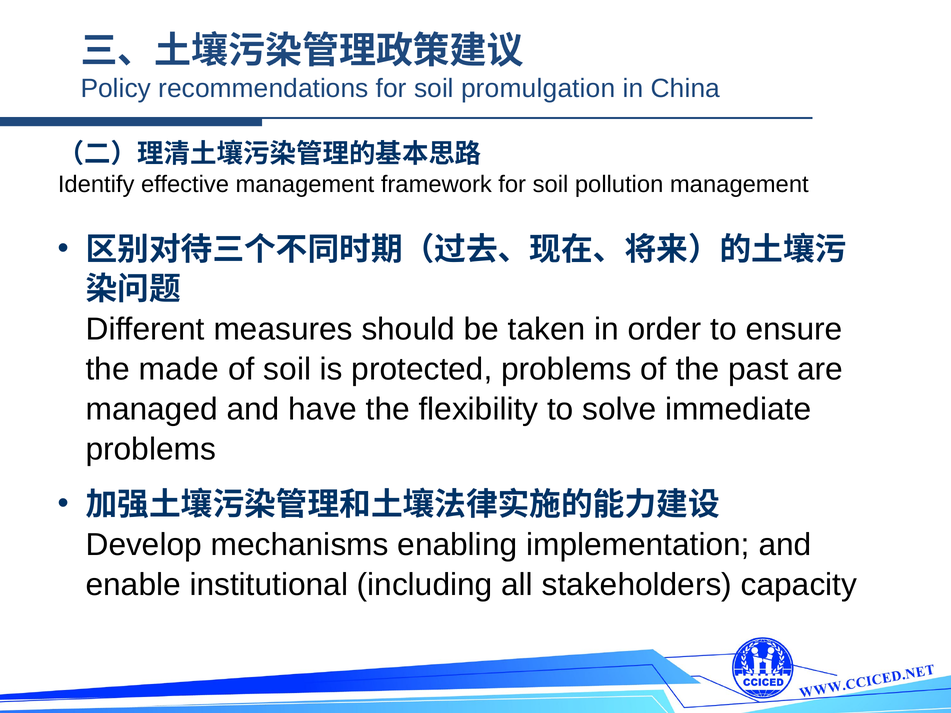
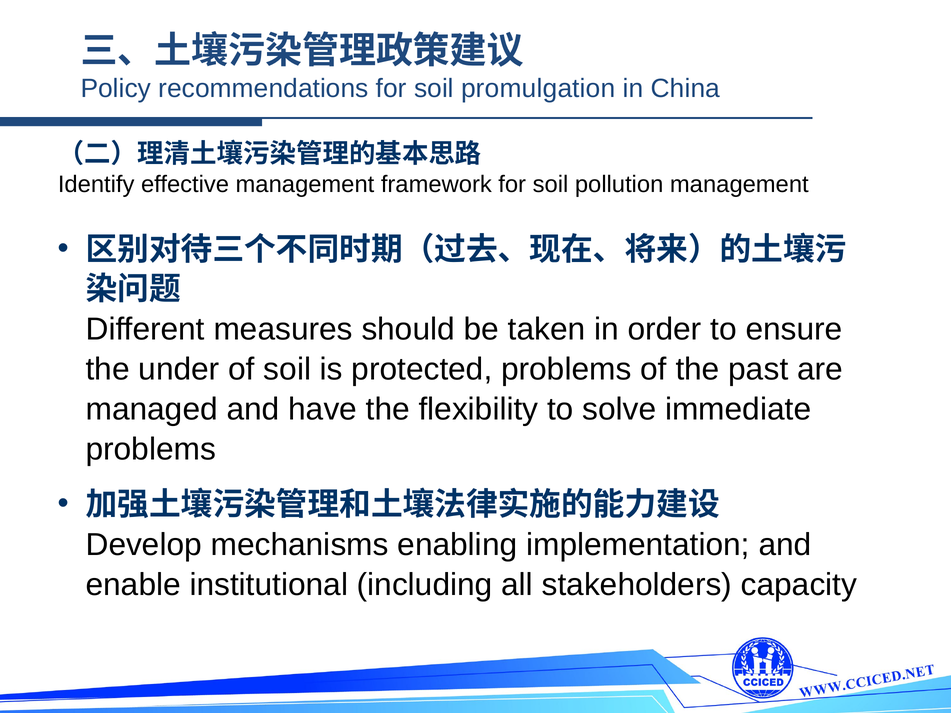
made: made -> under (179, 369)
